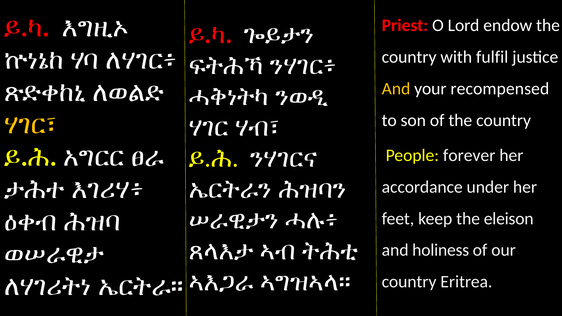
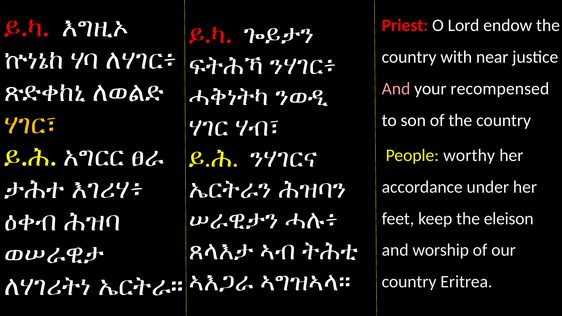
fulfil: fulfil -> near (492, 57)
And colour: yellow -> pink (396, 89)
forever: forever -> worthy (469, 155)
holiness: holiness -> worship (441, 250)
